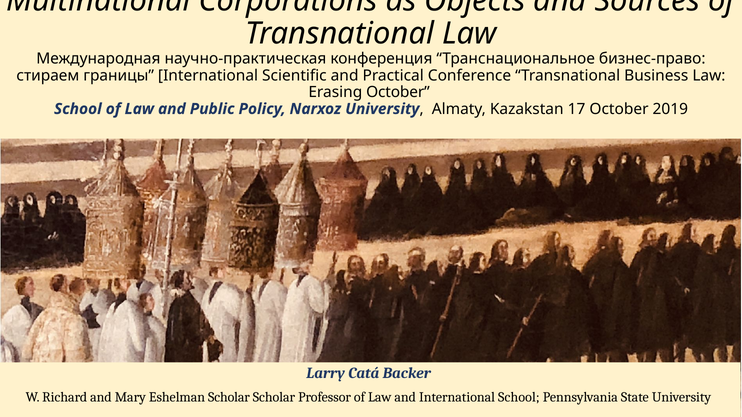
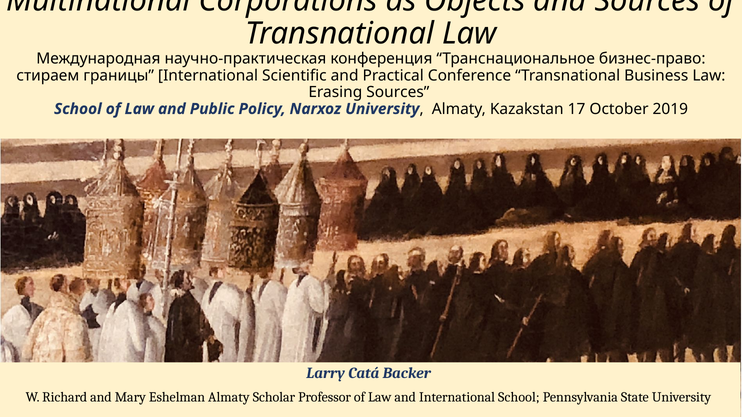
Erasing October: October -> Sources (398, 92)
Eshelman Scholar: Scholar -> Almaty (229, 397)
